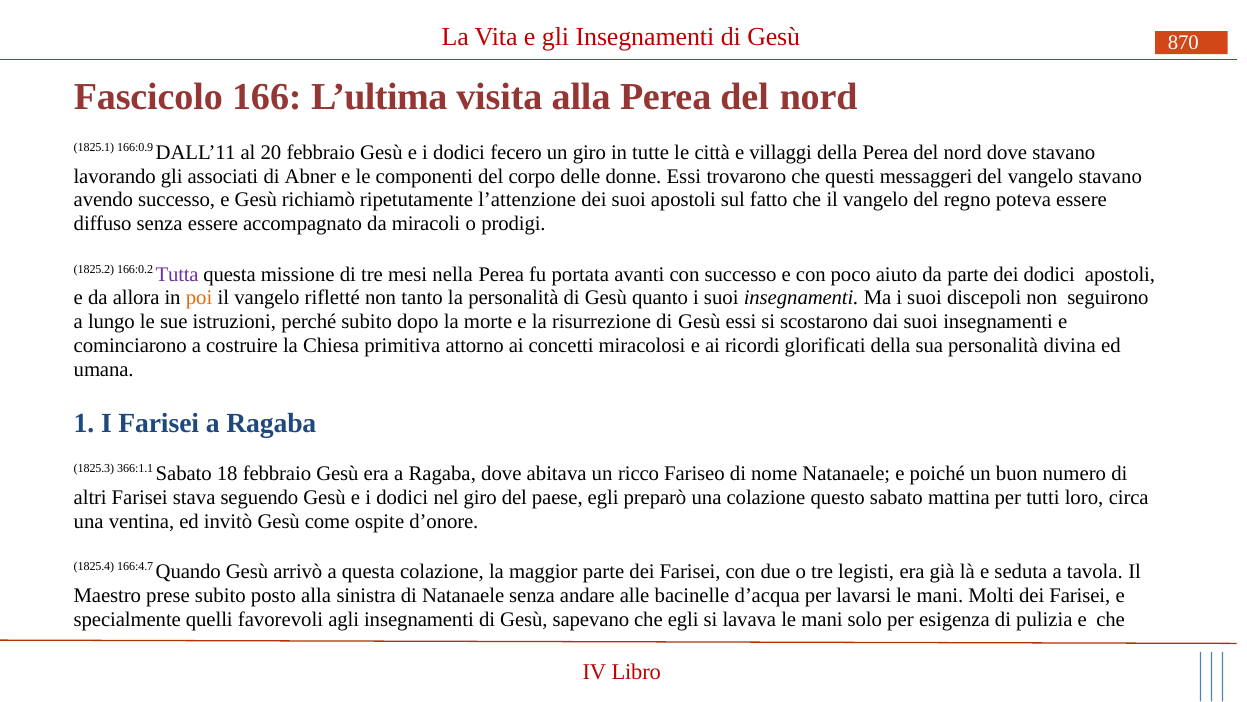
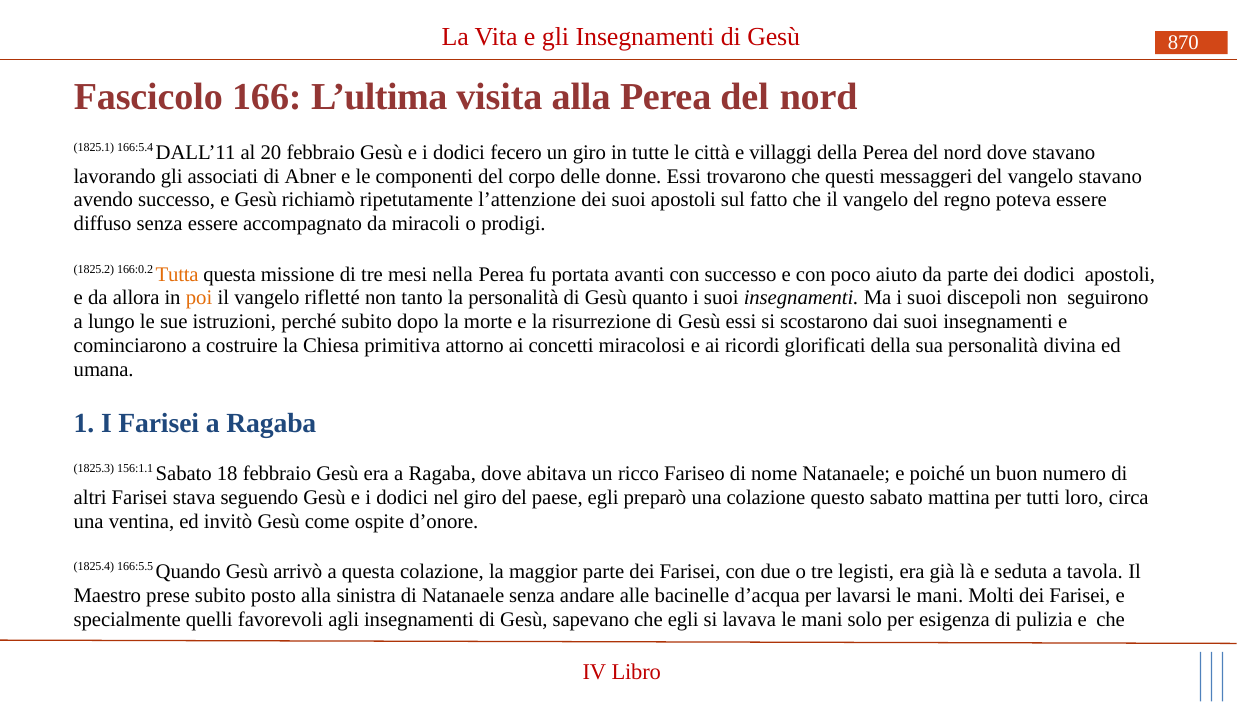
166:0.9: 166:0.9 -> 166:5.4 (135, 148)
Tutta colour: purple -> orange (177, 274)
366:1.1: 366:1.1 -> 156:1.1 (135, 469)
166:4.7: 166:4.7 -> 166:5.5 (135, 567)
